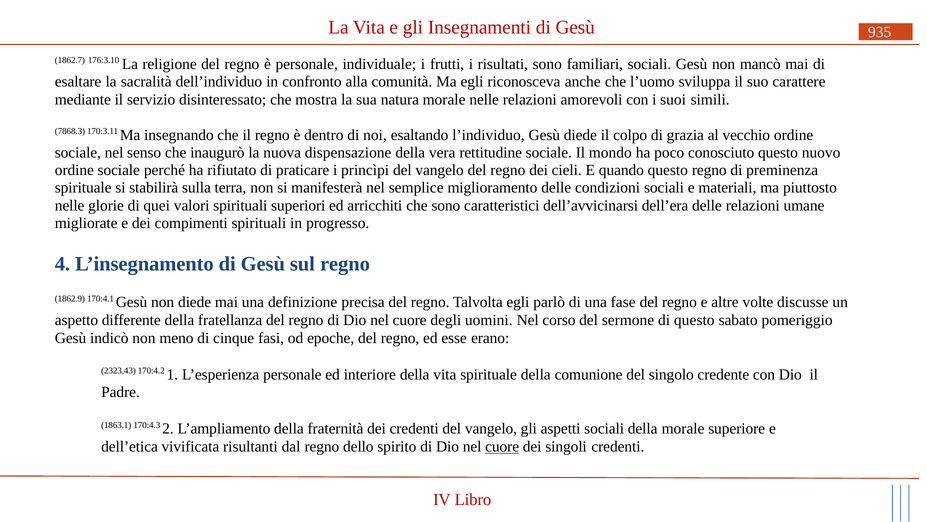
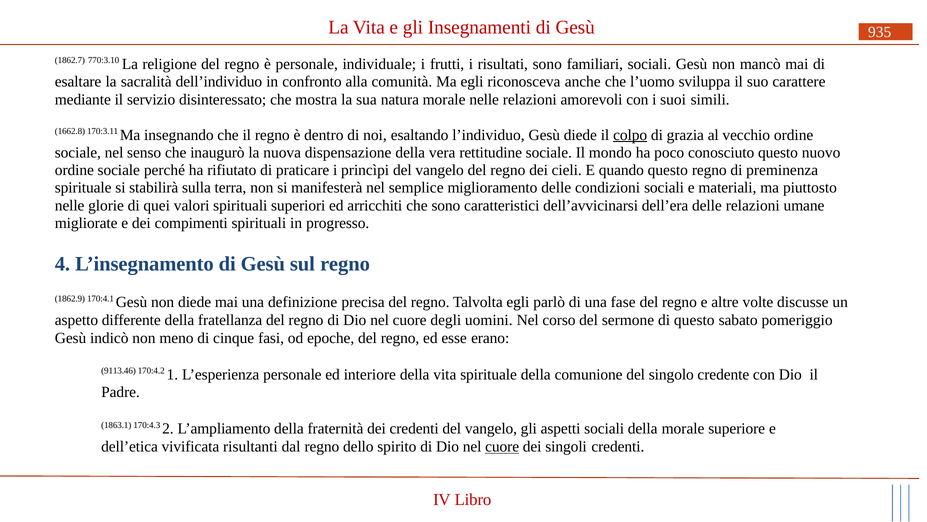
176:3.10: 176:3.10 -> 770:3.10 (104, 60)
7868.3: 7868.3 -> 1662.8 (70, 131)
colpo underline: none -> present (630, 135)
2323.43: 2323.43 -> 9113.46 (118, 371)
